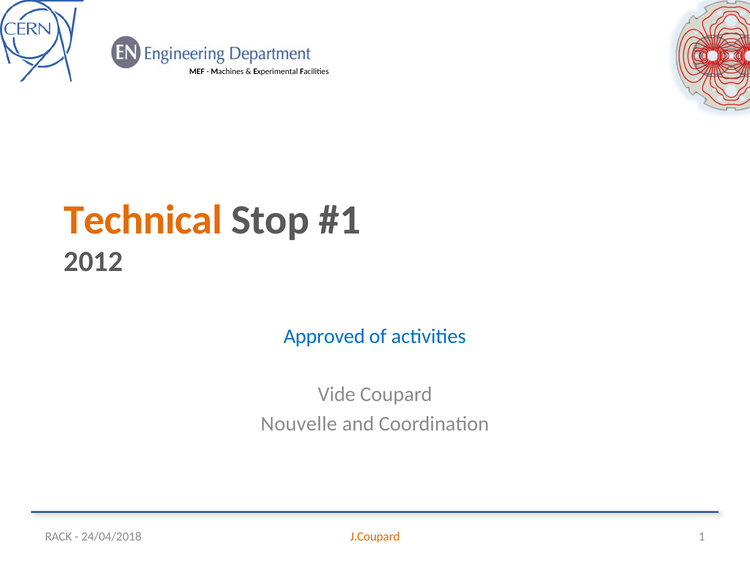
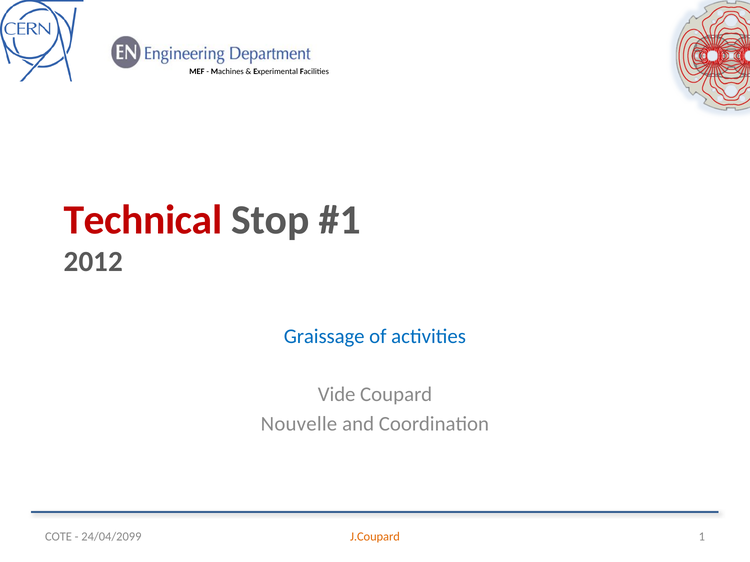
Technical colour: orange -> red (143, 220)
Approved: Approved -> Graissage (324, 336)
RACK: RACK -> COTE (58, 537)
24/04/2018: 24/04/2018 -> 24/04/2099 (111, 537)
